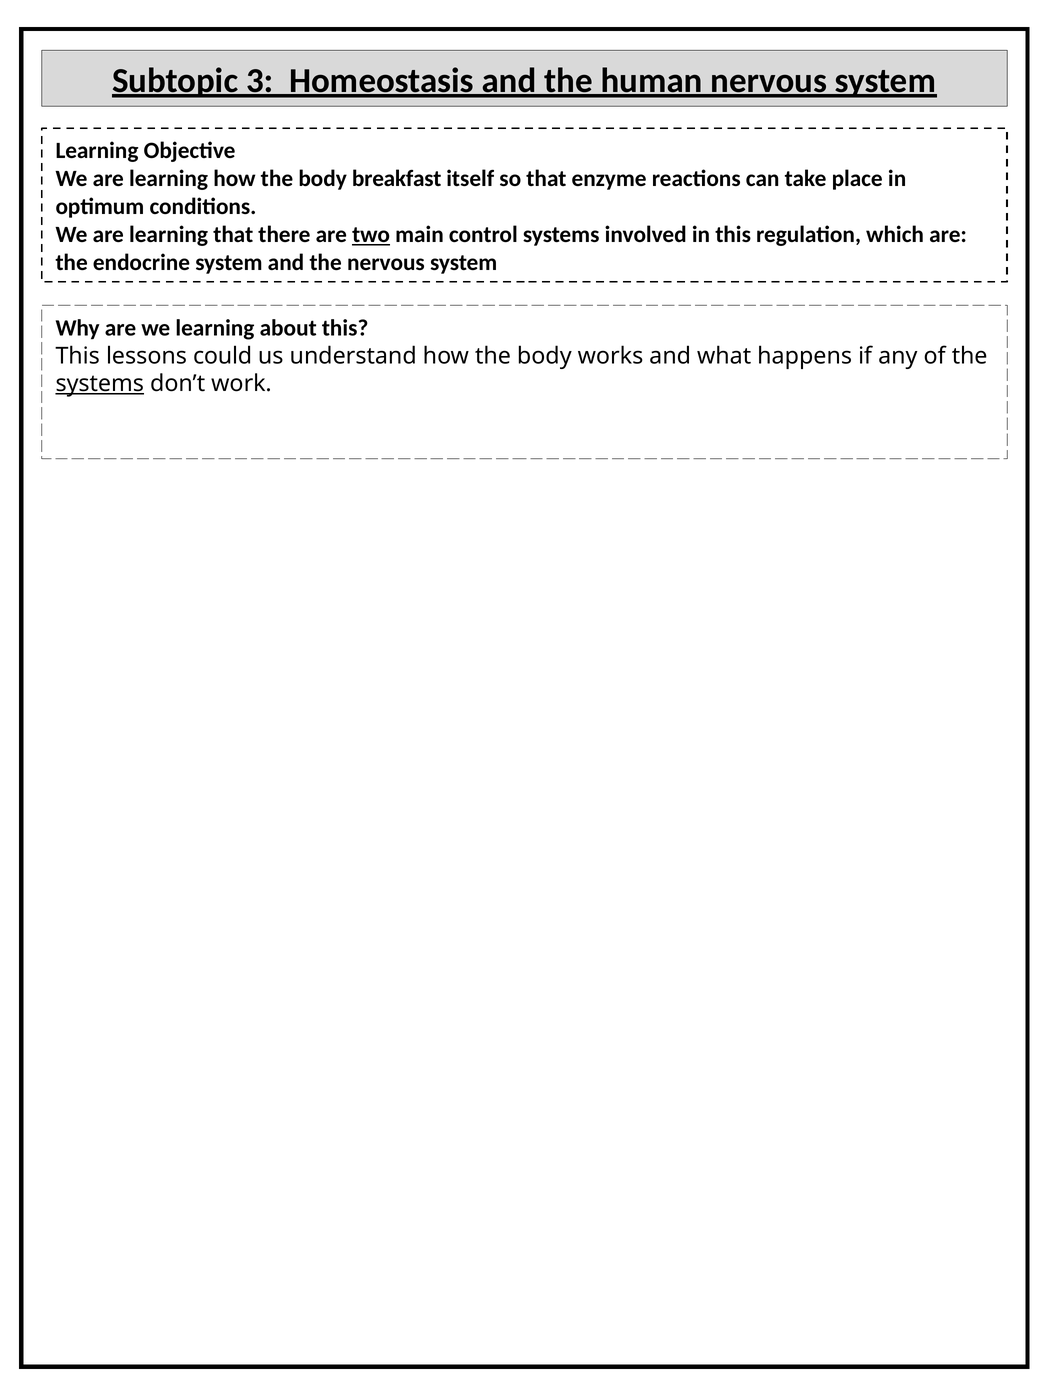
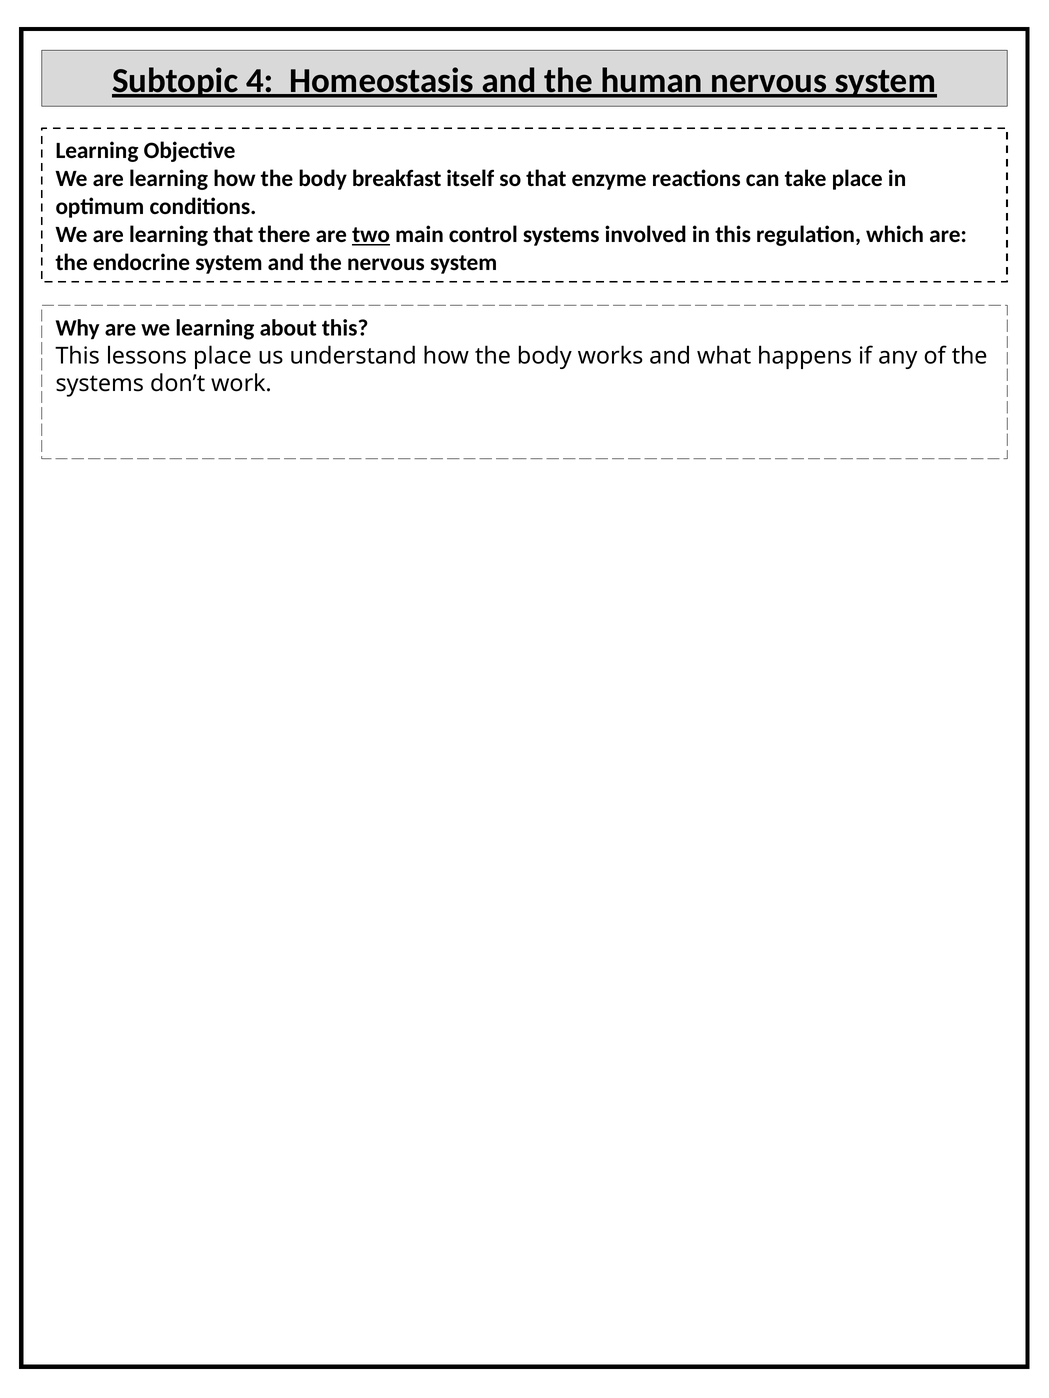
3: 3 -> 4 (260, 81)
lessons could: could -> place (222, 356)
systems underline: present -> none (100, 384)
